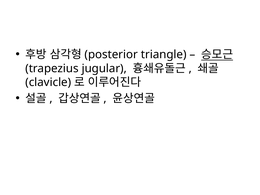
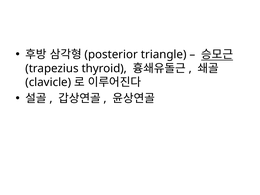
jugular: jugular -> thyroid (104, 68)
